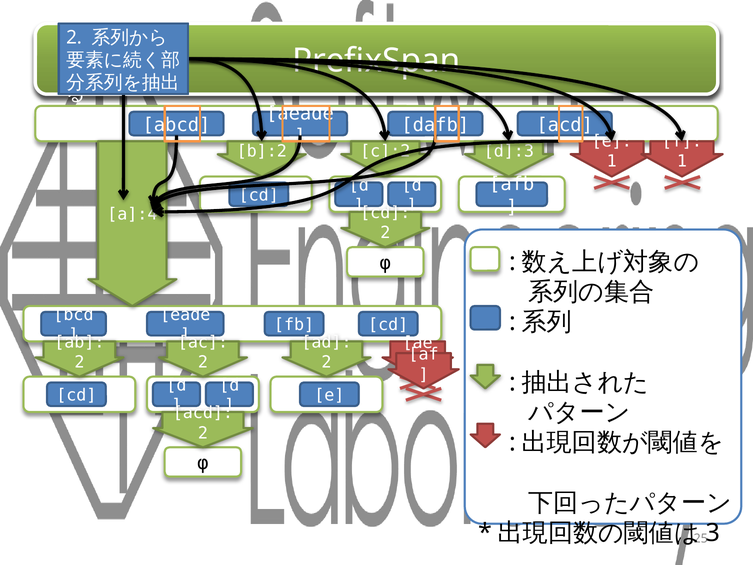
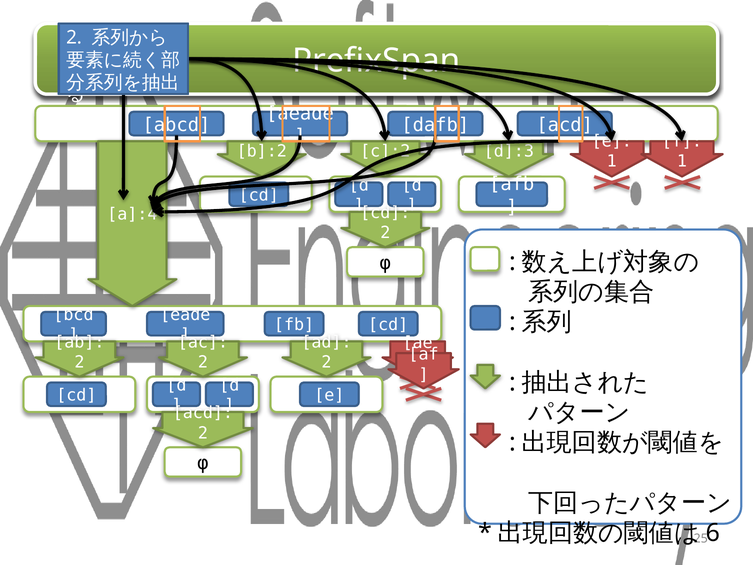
3: 3 -> 6 (713, 533)
